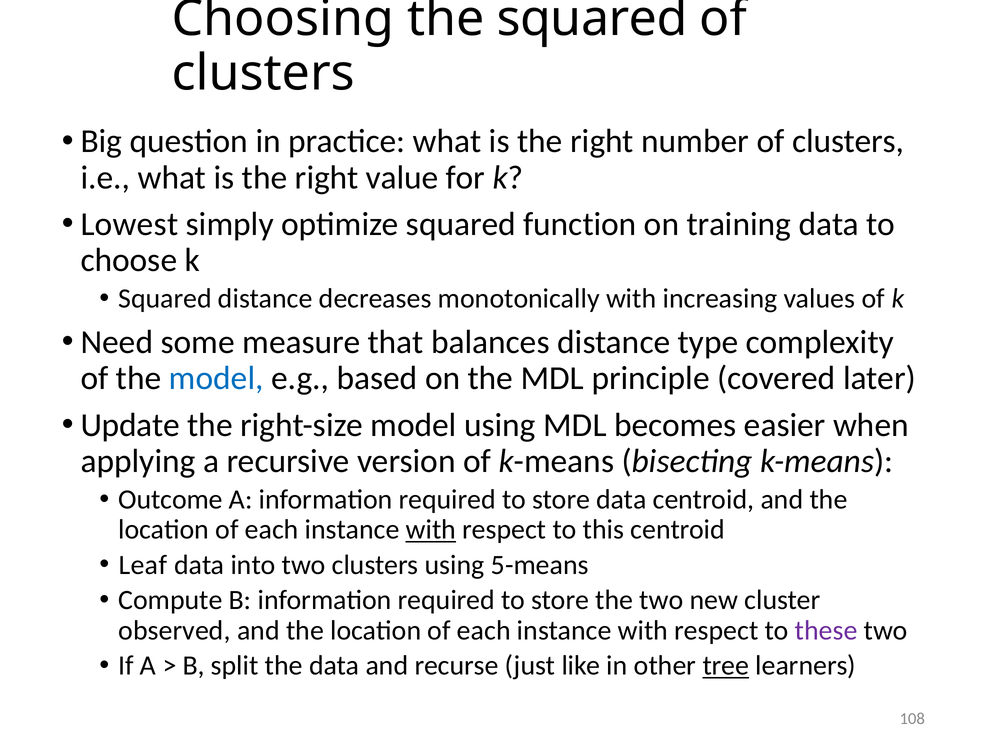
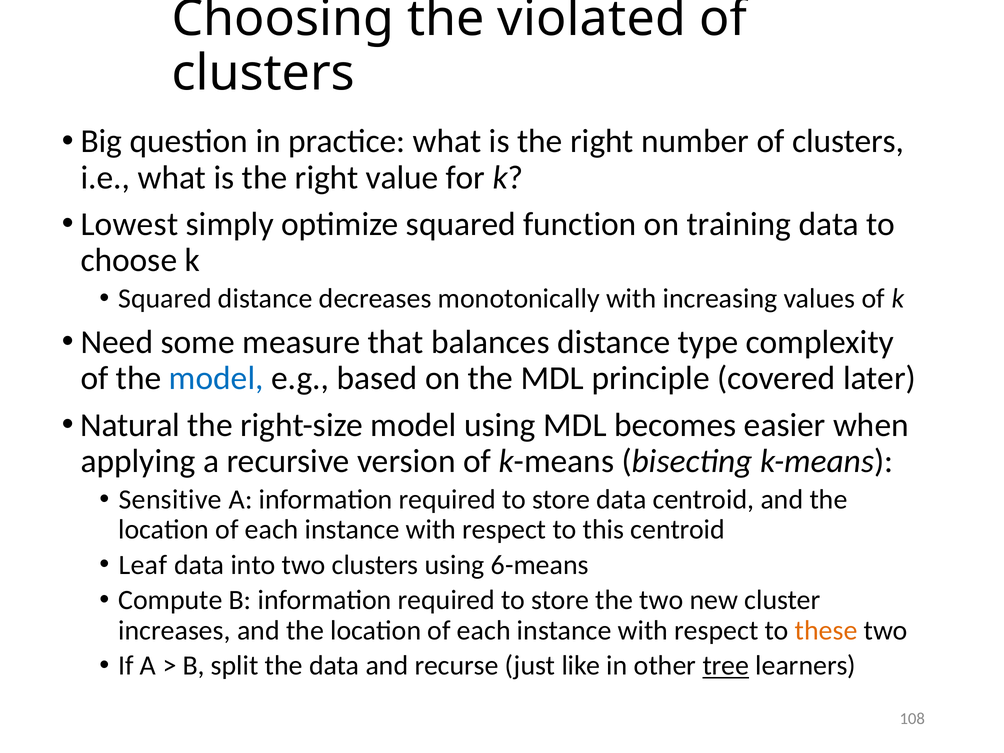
the squared: squared -> violated (592, 19)
Update: Update -> Natural (130, 425)
Outcome: Outcome -> Sensitive (170, 499)
with underline: present -> none (431, 530)
5-means: 5-means -> 6-means (540, 565)
observed: observed -> increases (174, 630)
these colour: purple -> orange (826, 630)
